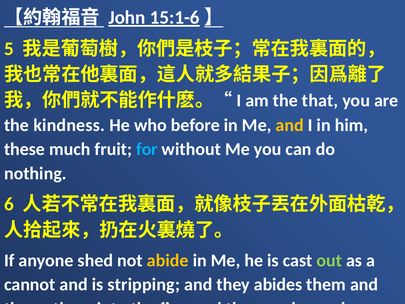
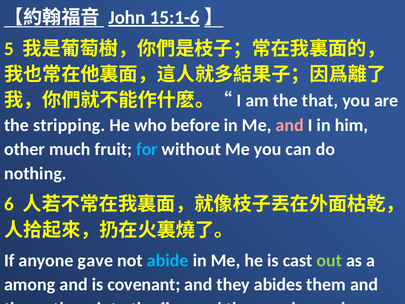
kindness: kindness -> stripping (69, 125)
and colour: yellow -> pink (290, 125)
these: these -> other (25, 149)
shed: shed -> gave (95, 260)
abide colour: yellow -> light blue (168, 260)
cannot: cannot -> among (30, 284)
stripping: stripping -> covenant (144, 284)
